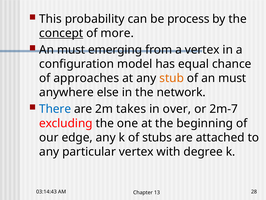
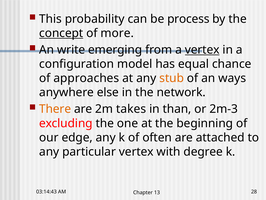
must: must -> write (71, 50)
vertex underline: none -> present (202, 50)
of an must: must -> ways (232, 78)
There colour: blue -> orange (55, 109)
over: over -> than (177, 109)
2m-7: 2m-7 -> 2m-3 (224, 109)
stubs: stubs -> often (157, 137)
